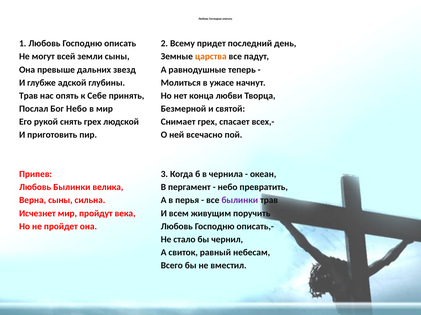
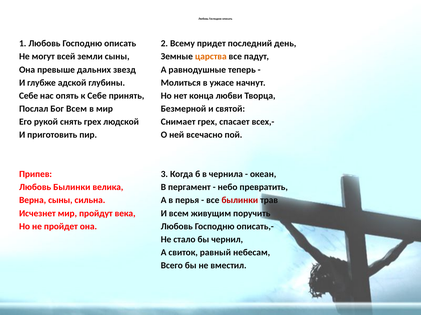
Трав: Трав -> Себе (29, 96)
Бог Небо: Небо -> Всем (77, 109)
былинки colour: purple -> red (240, 201)
